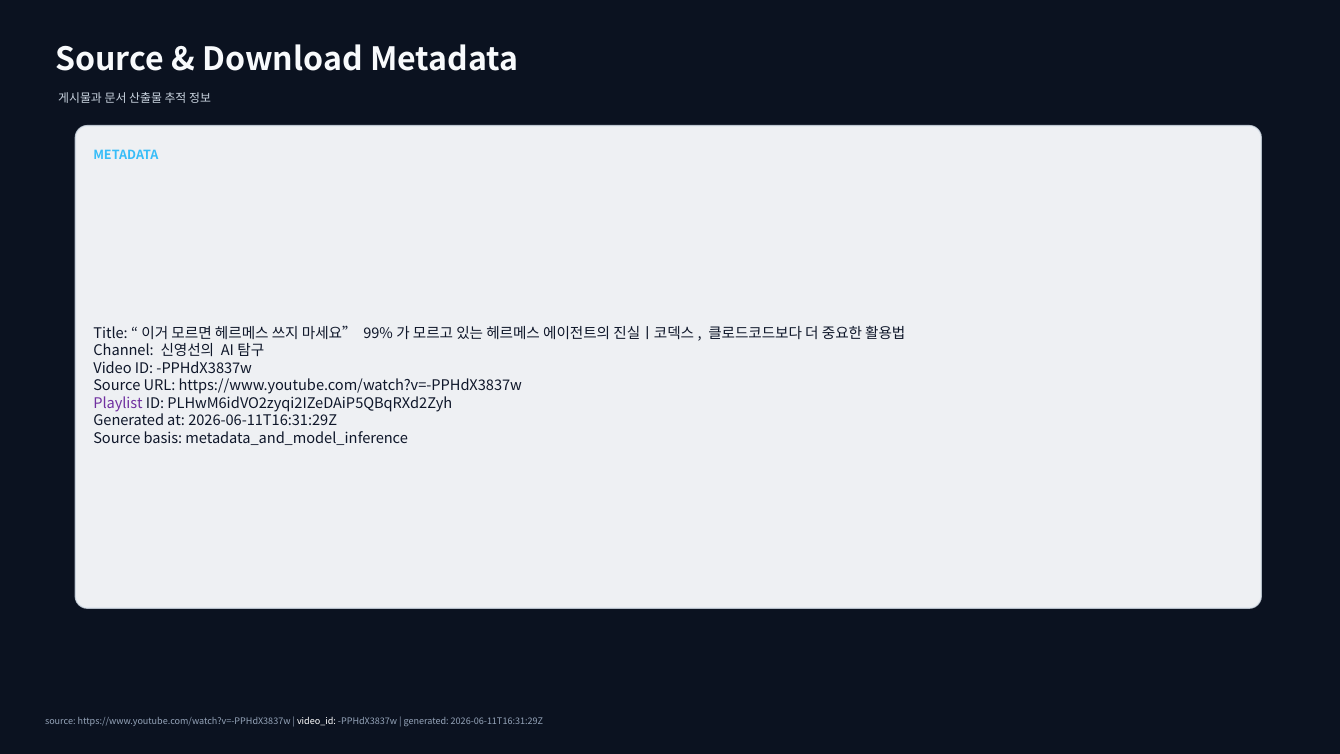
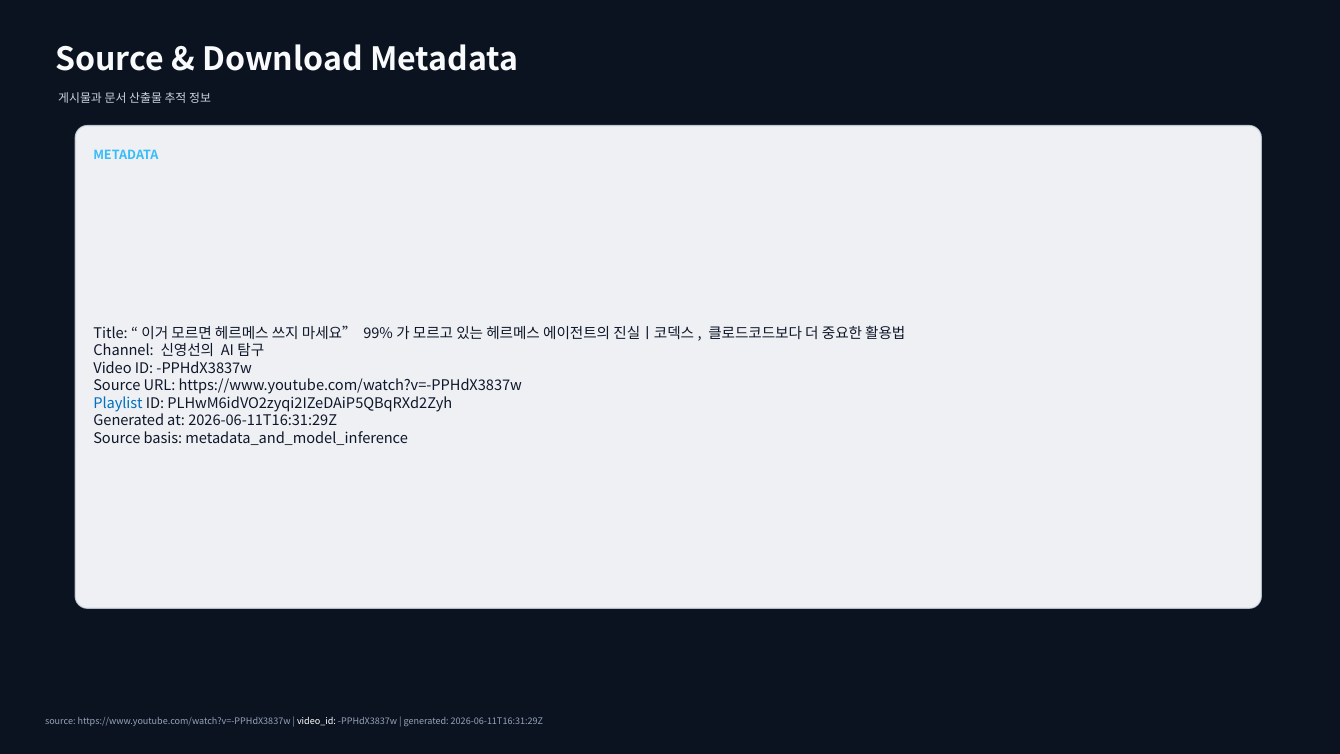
Playlist colour: purple -> blue (118, 403)
